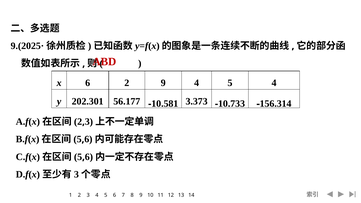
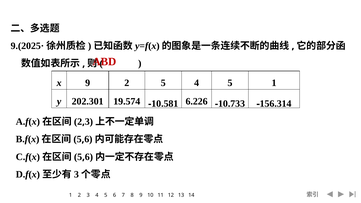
x 6: 6 -> 9 (88, 83)
2 9: 9 -> 5 (163, 83)
5 4: 4 -> 1 (274, 83)
56.177: 56.177 -> 19.574 (127, 101)
3.373: 3.373 -> 6.226 (197, 101)
